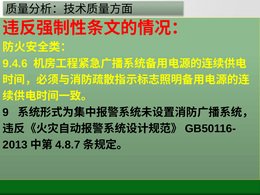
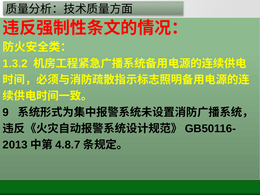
9.4.6: 9.4.6 -> 1.3.2 (15, 64)
